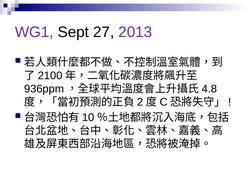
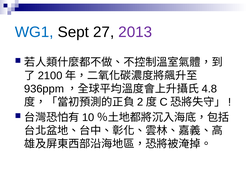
WG1 colour: purple -> blue (34, 32)
